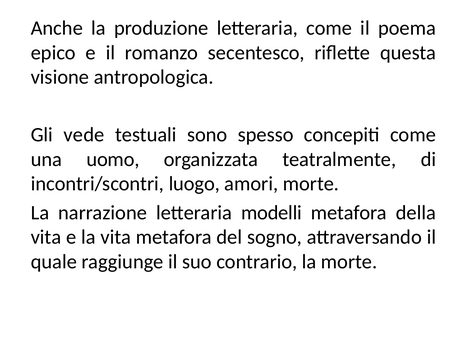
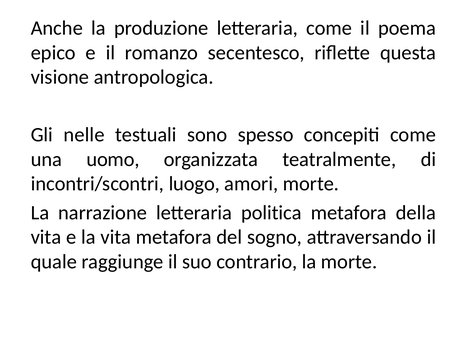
vede: vede -> nelle (84, 135)
modelli: modelli -> politica (271, 212)
